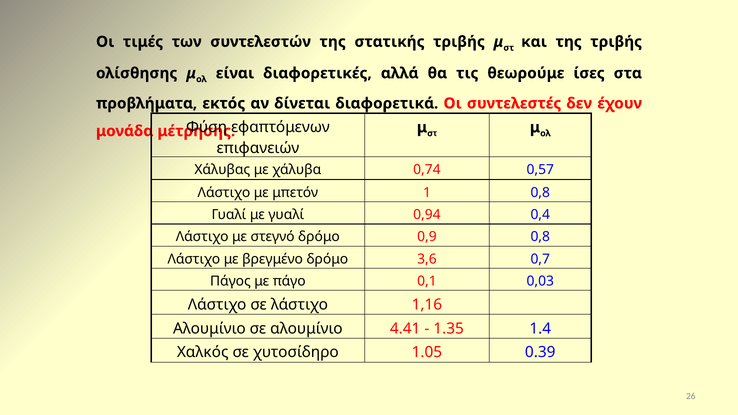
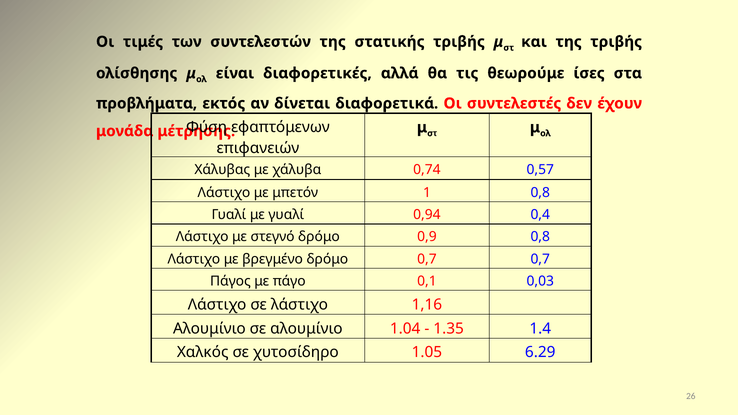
δρόμο 3,6: 3,6 -> 0,7 (427, 259)
4.41: 4.41 -> 1.04 (405, 329)
0.39: 0.39 -> 6.29 (540, 353)
